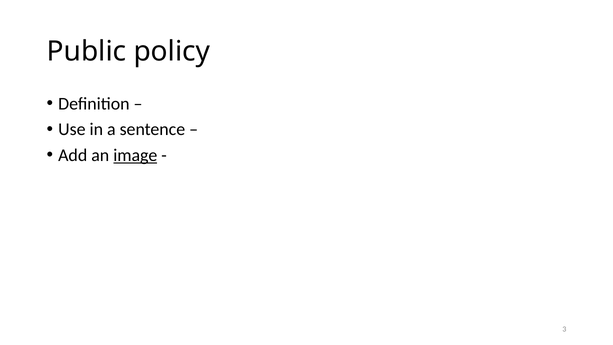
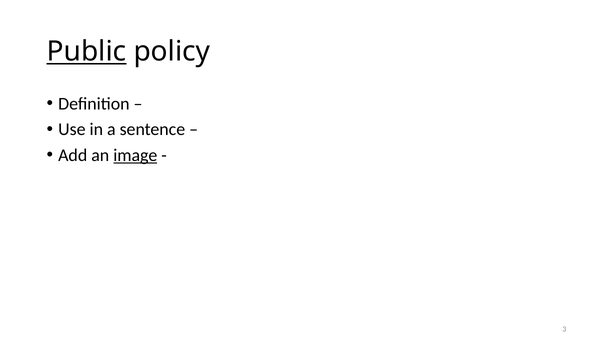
Public underline: none -> present (87, 51)
